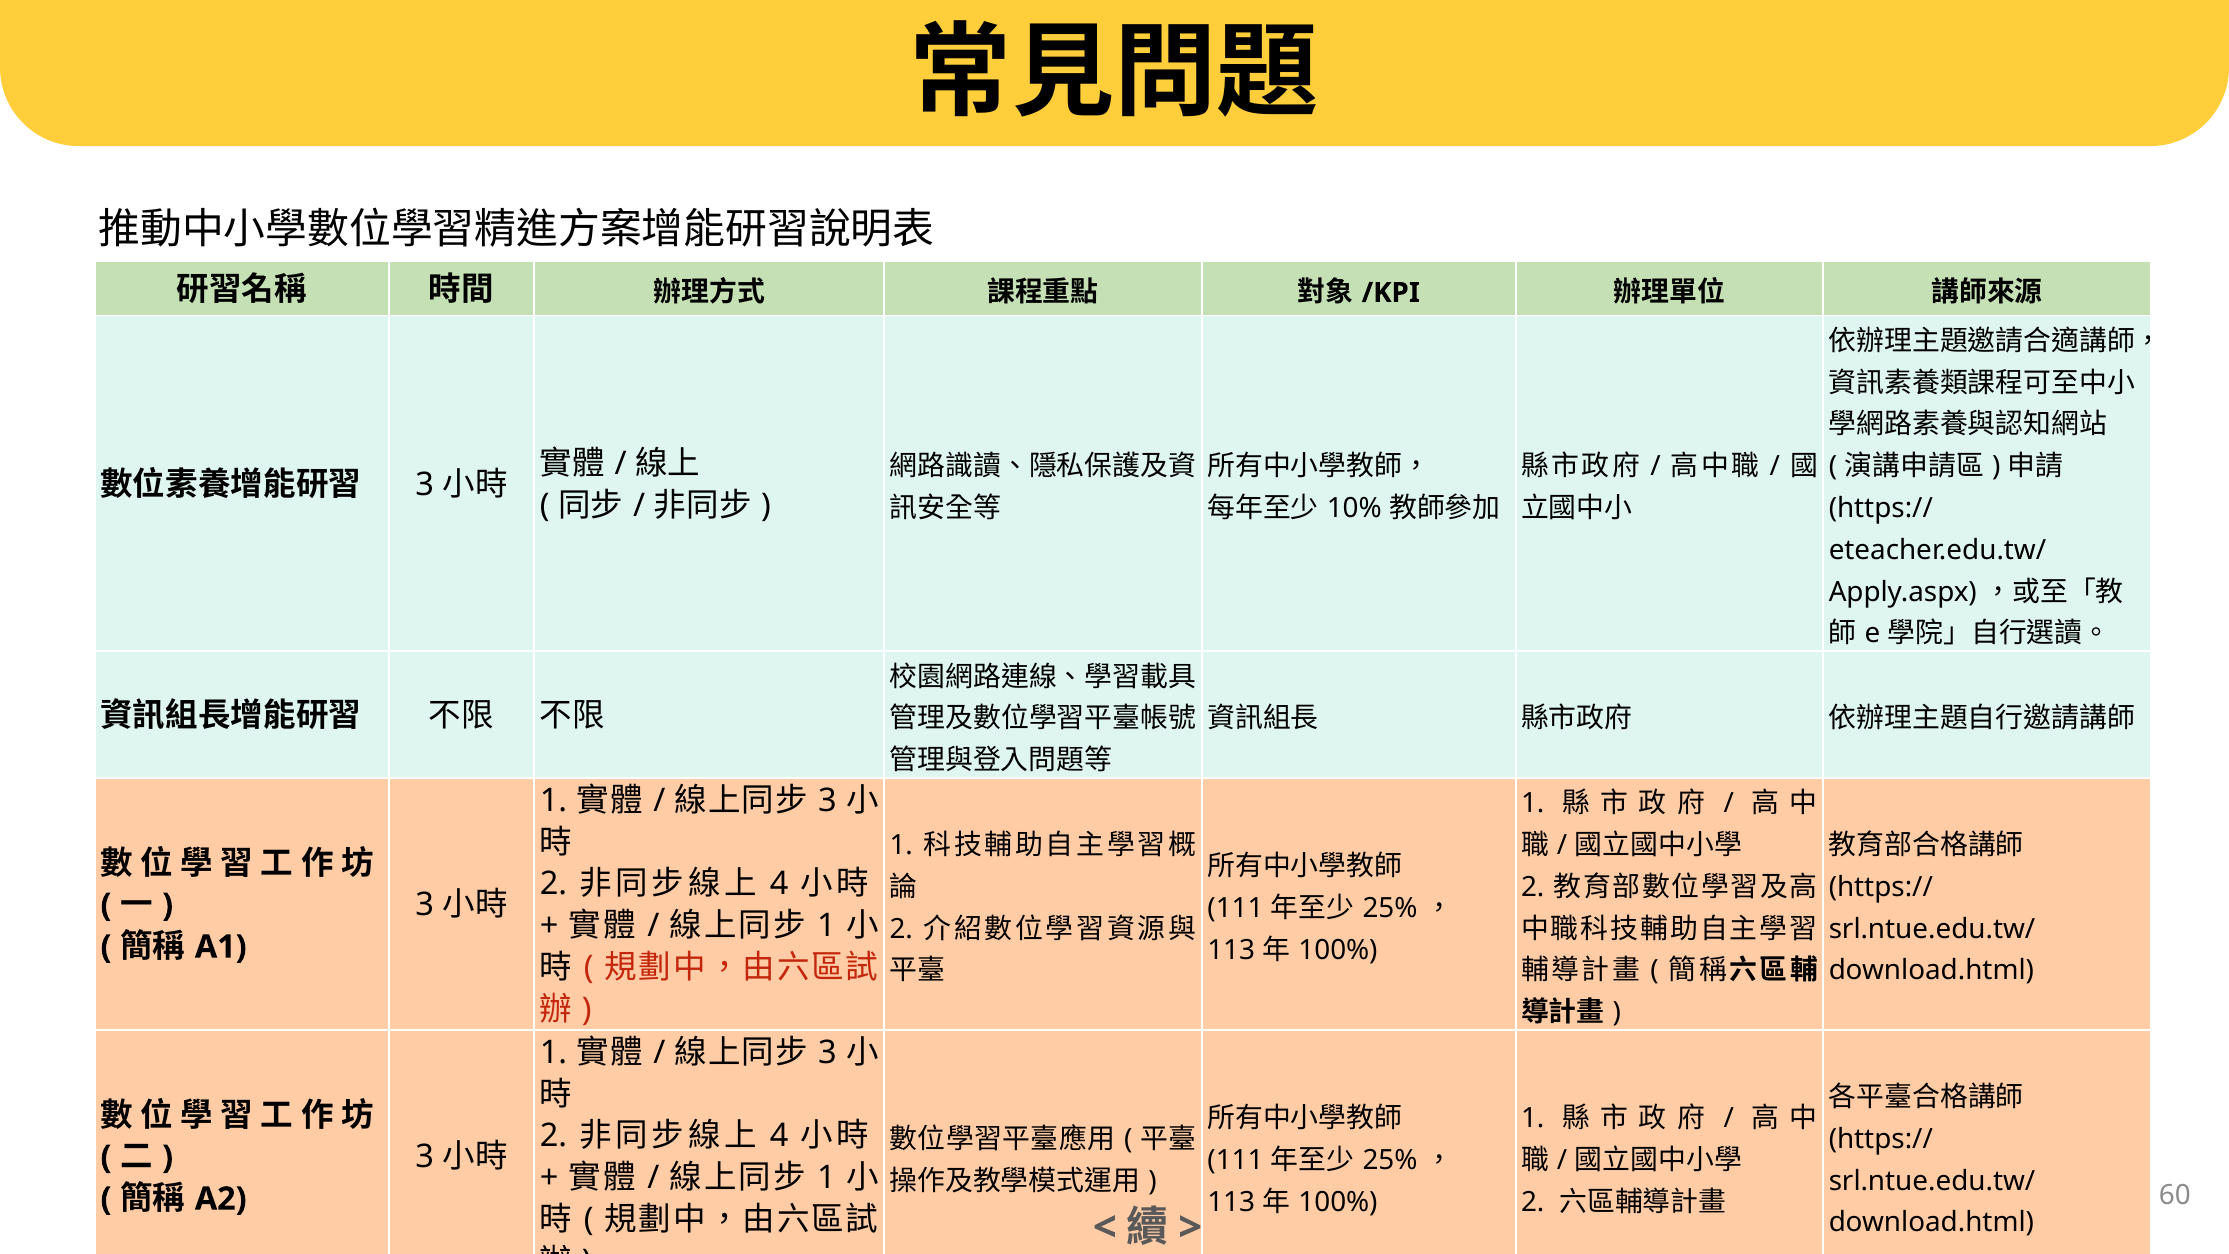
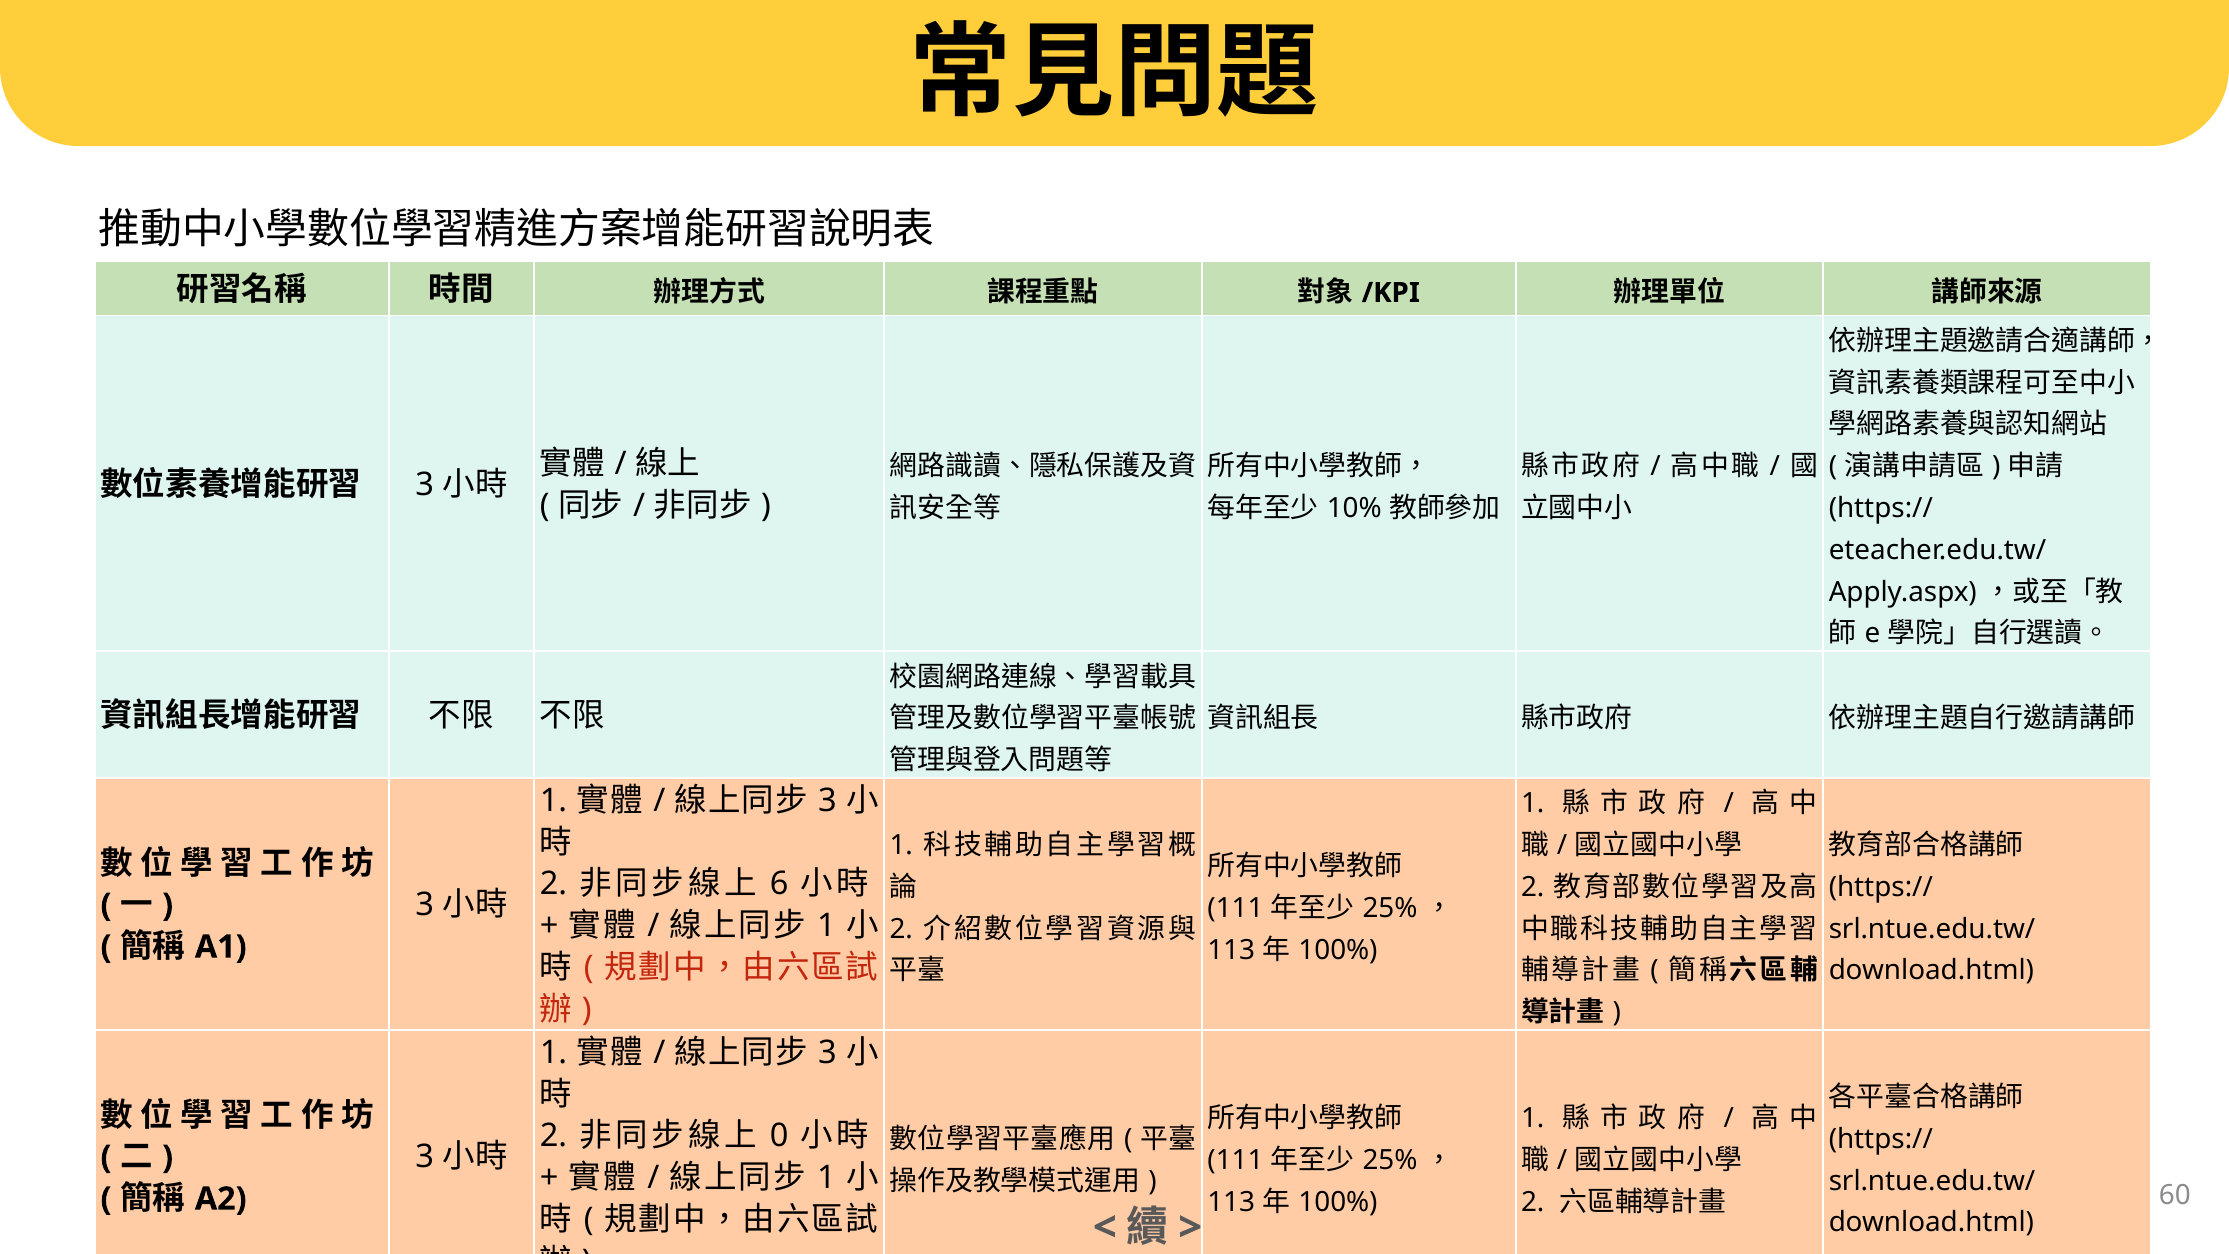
4: 4 -> 6 (779, 884)
4: 4 -> 0 (779, 1136)
